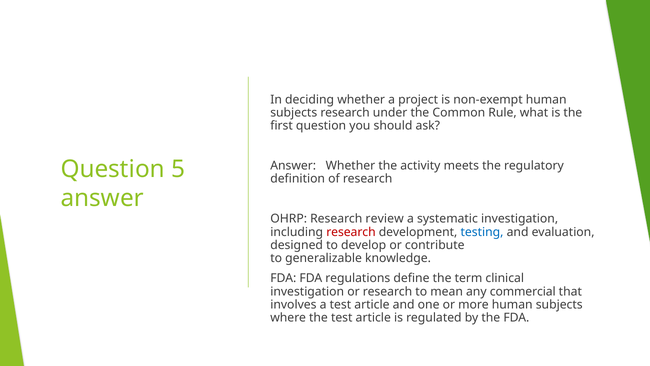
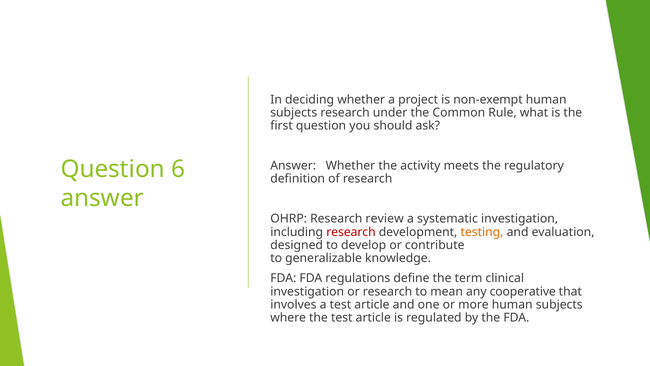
5: 5 -> 6 (178, 169)
testing colour: blue -> orange (482, 232)
commercial: commercial -> cooperative (523, 291)
